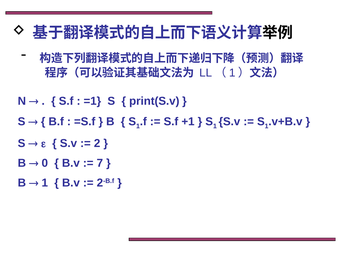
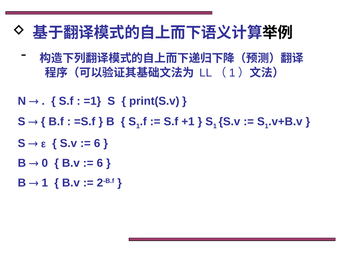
2: 2 -> 6 (97, 143)
7: 7 -> 6 (100, 163)
